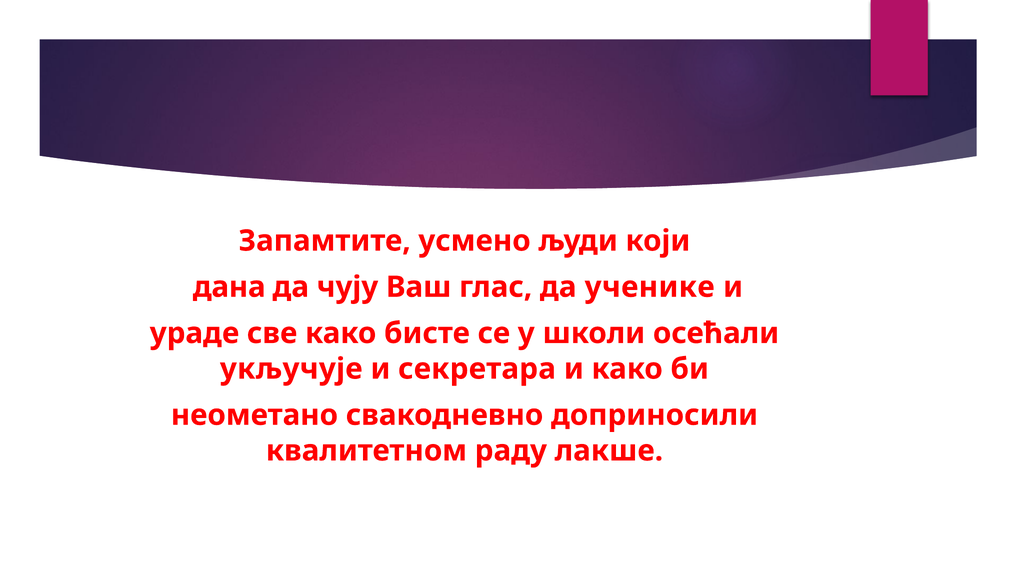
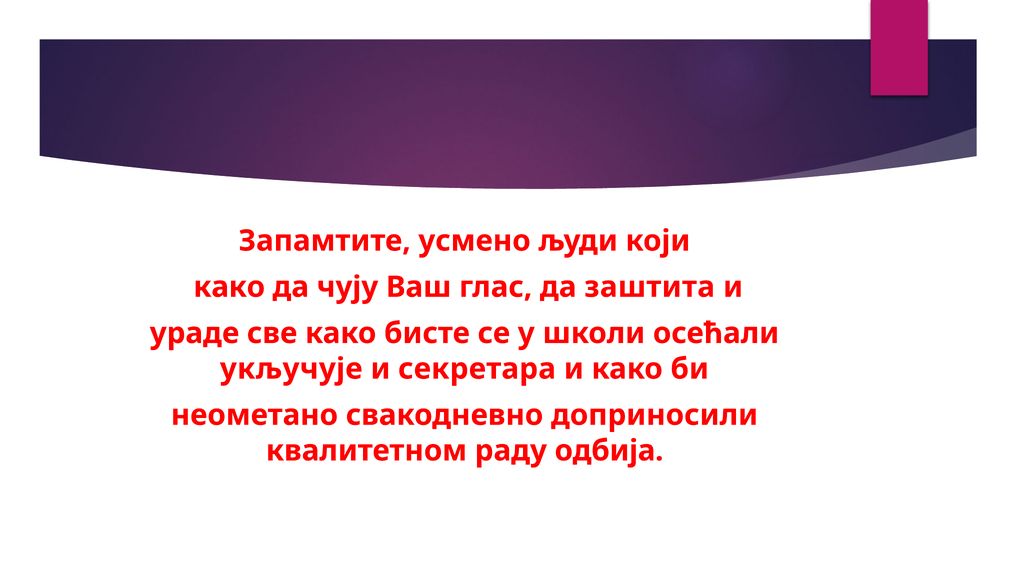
дана: дана -> како (229, 287)
ученике: ученике -> заштита (650, 287)
лакше: лакше -> одбија (609, 451)
